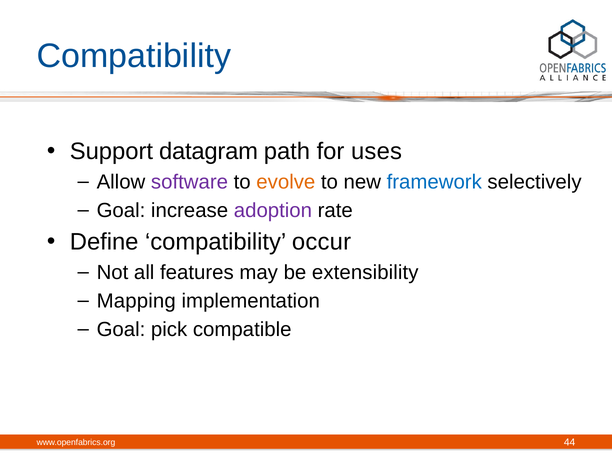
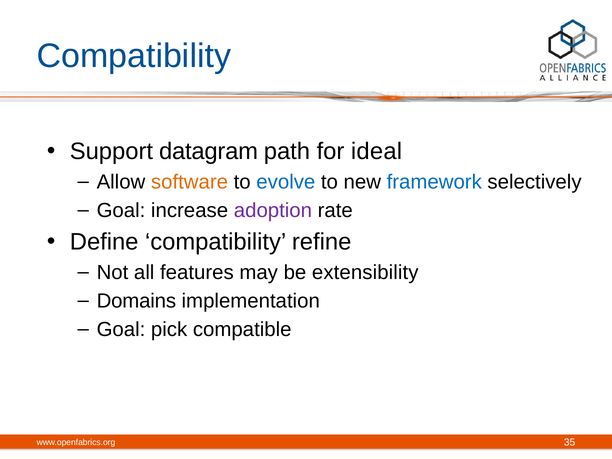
uses: uses -> ideal (377, 152)
software colour: purple -> orange (190, 182)
evolve colour: orange -> blue (286, 182)
occur: occur -> refine (322, 242)
Mapping: Mapping -> Domains (136, 301)
44: 44 -> 35 (570, 442)
